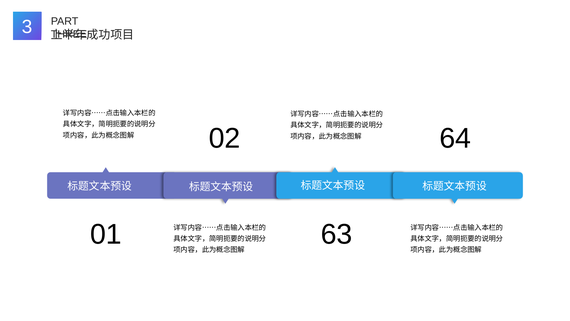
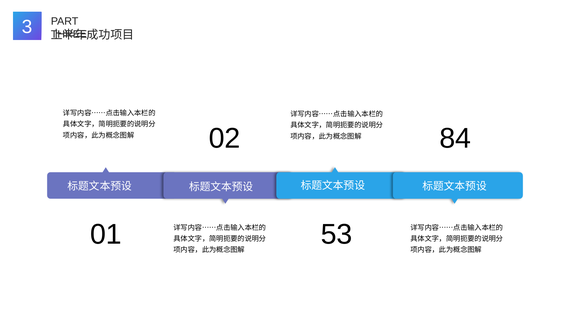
64: 64 -> 84 (455, 138)
63: 63 -> 53 (337, 234)
